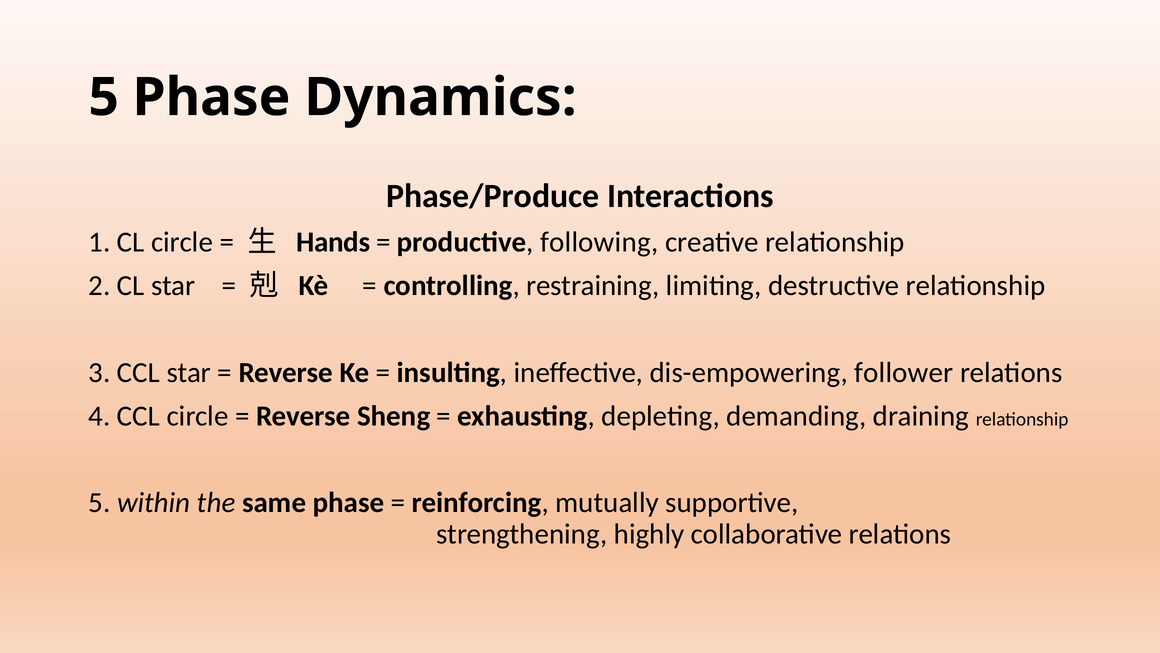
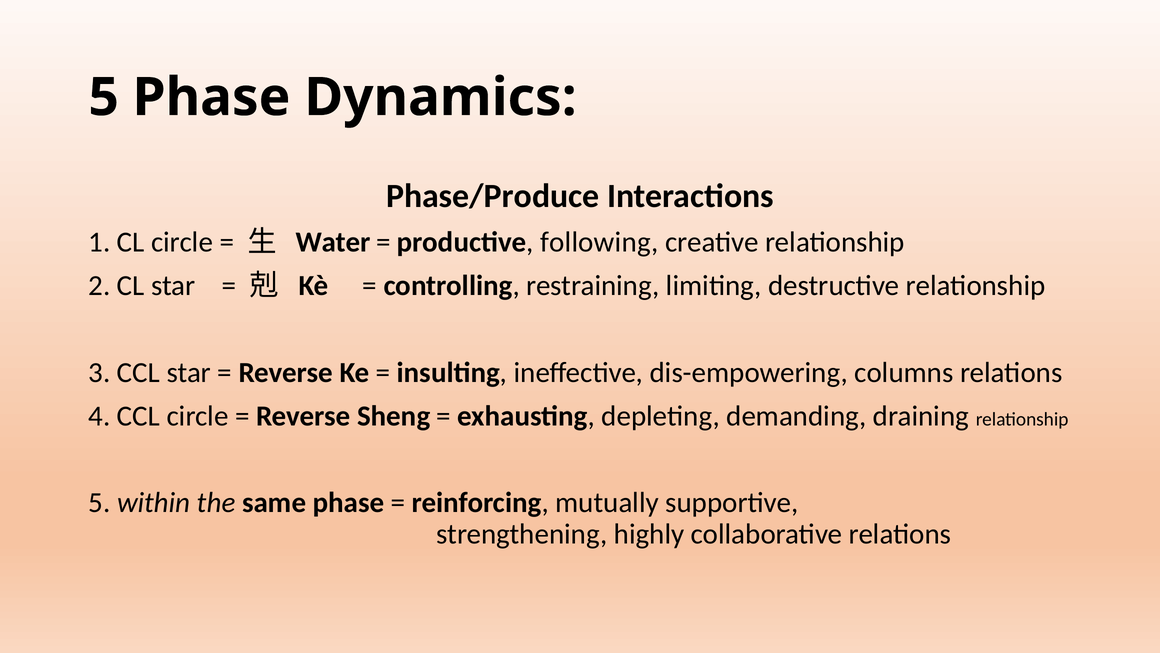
Hands: Hands -> Water (333, 242)
follower: follower -> columns (904, 372)
